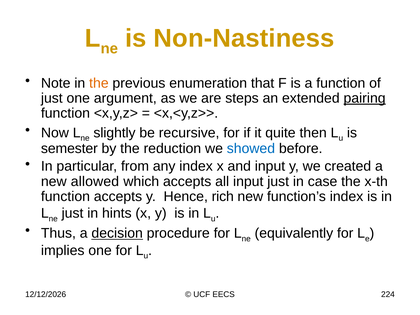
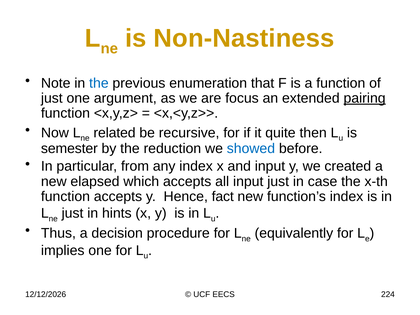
the colour: orange -> blue (99, 83)
steps: steps -> focus (242, 98)
slightly: slightly -> related (115, 133)
allowed: allowed -> elapsed (95, 181)
rich: rich -> fact (223, 197)
decision underline: present -> none (117, 233)
